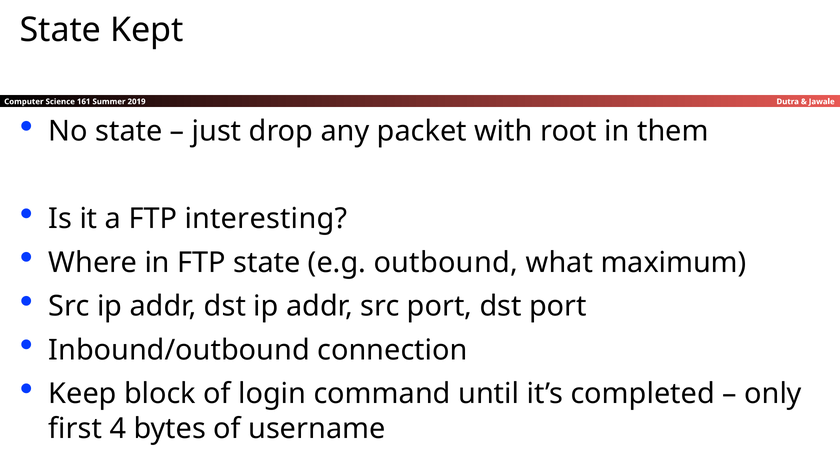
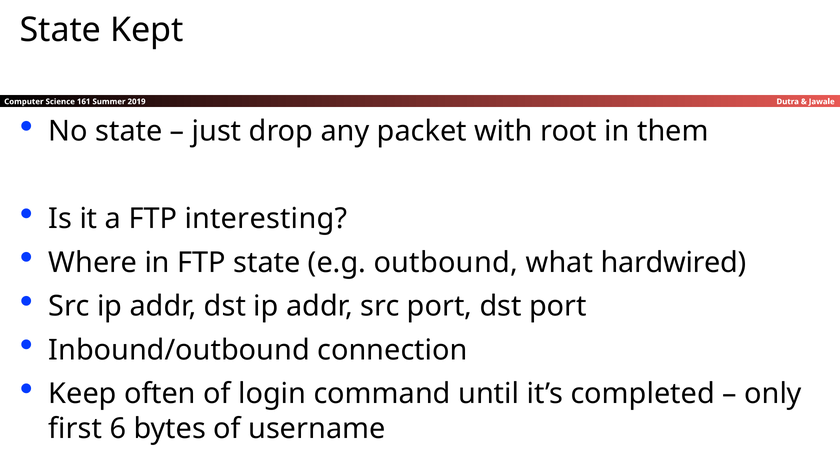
maximum: maximum -> hardwired (674, 263)
block: block -> often (160, 394)
4: 4 -> 6 (118, 429)
